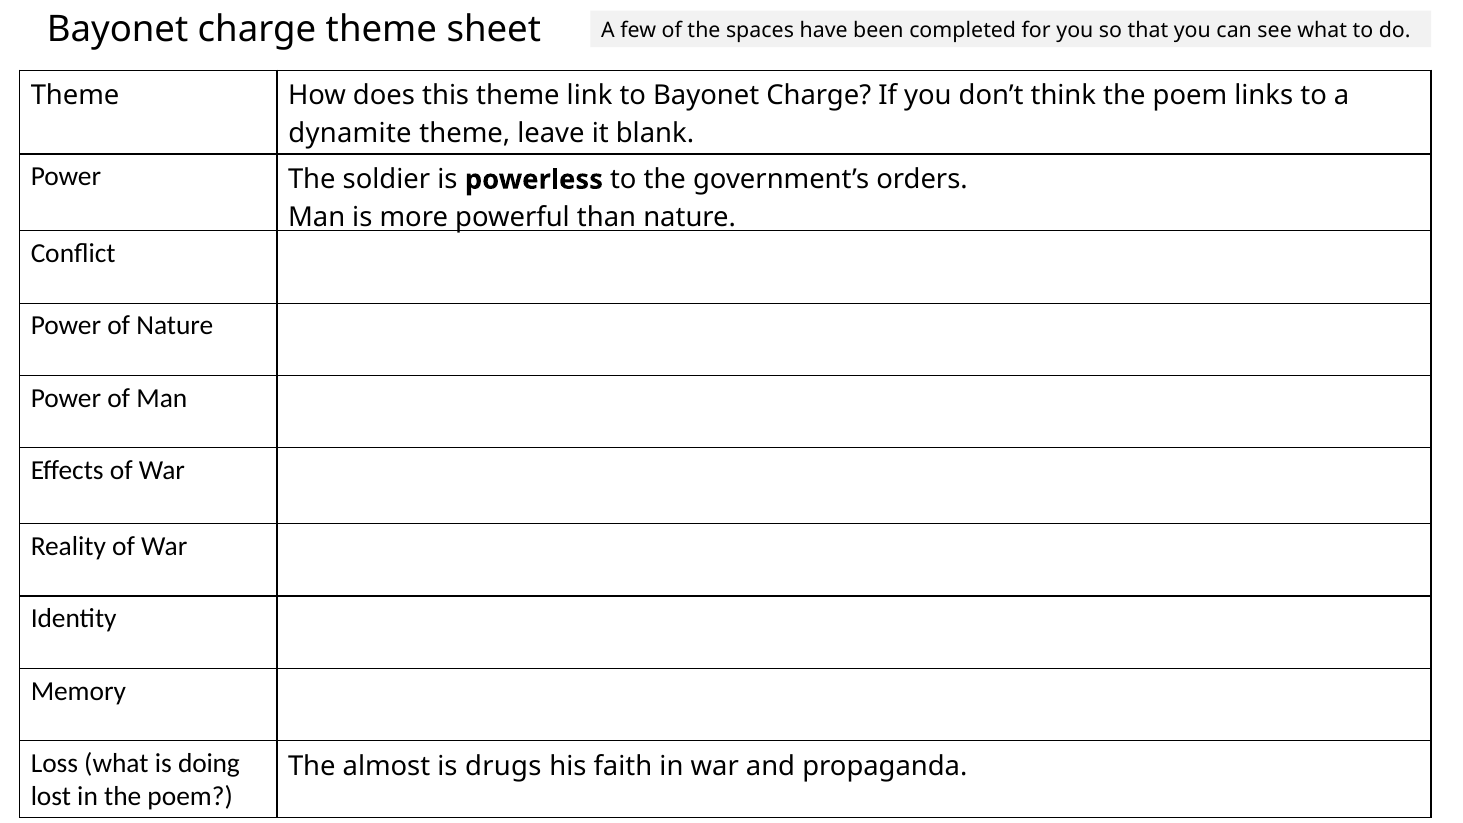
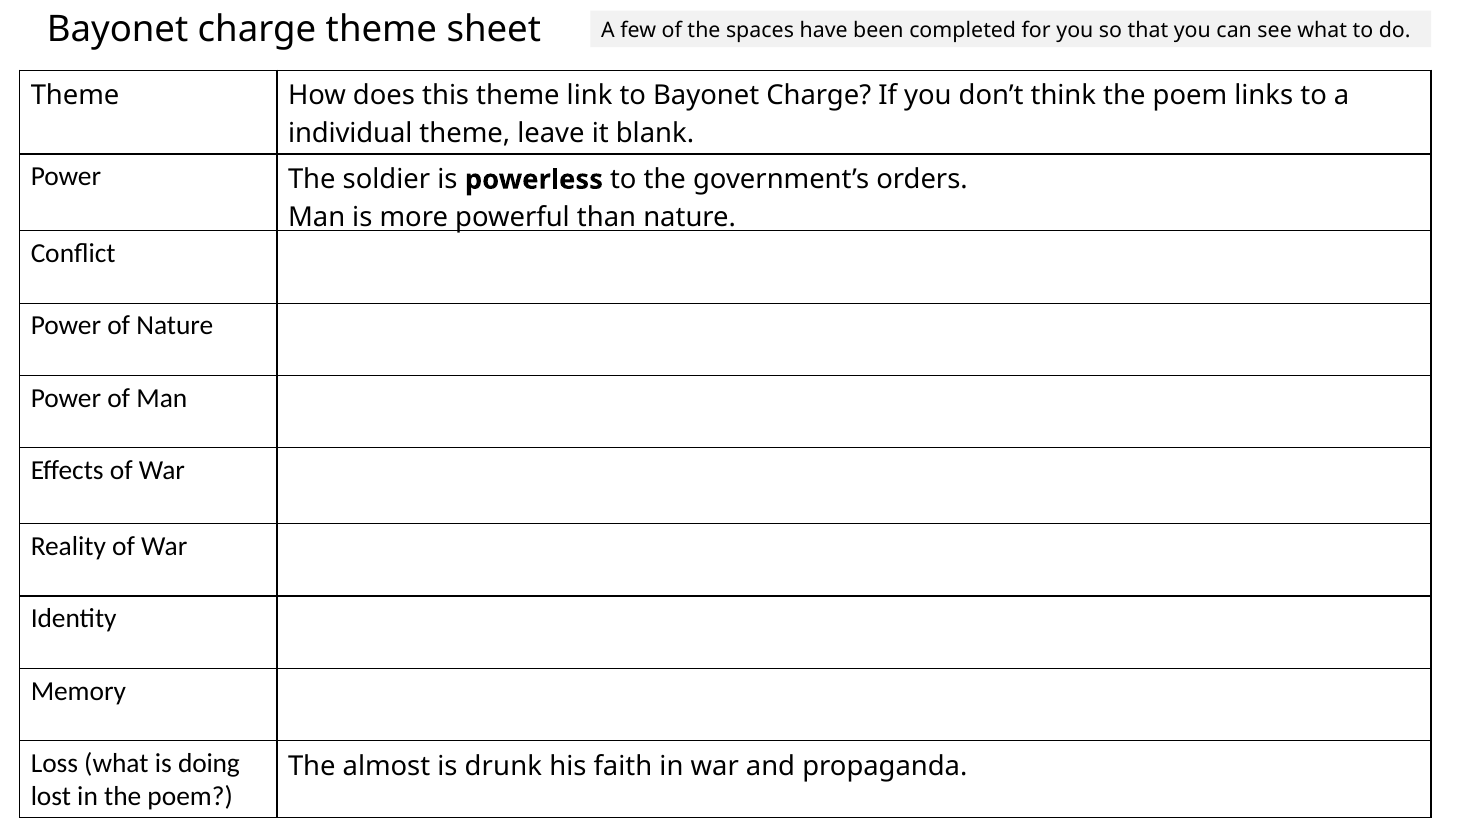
dynamite: dynamite -> individual (350, 133)
drugs: drugs -> drunk (503, 766)
